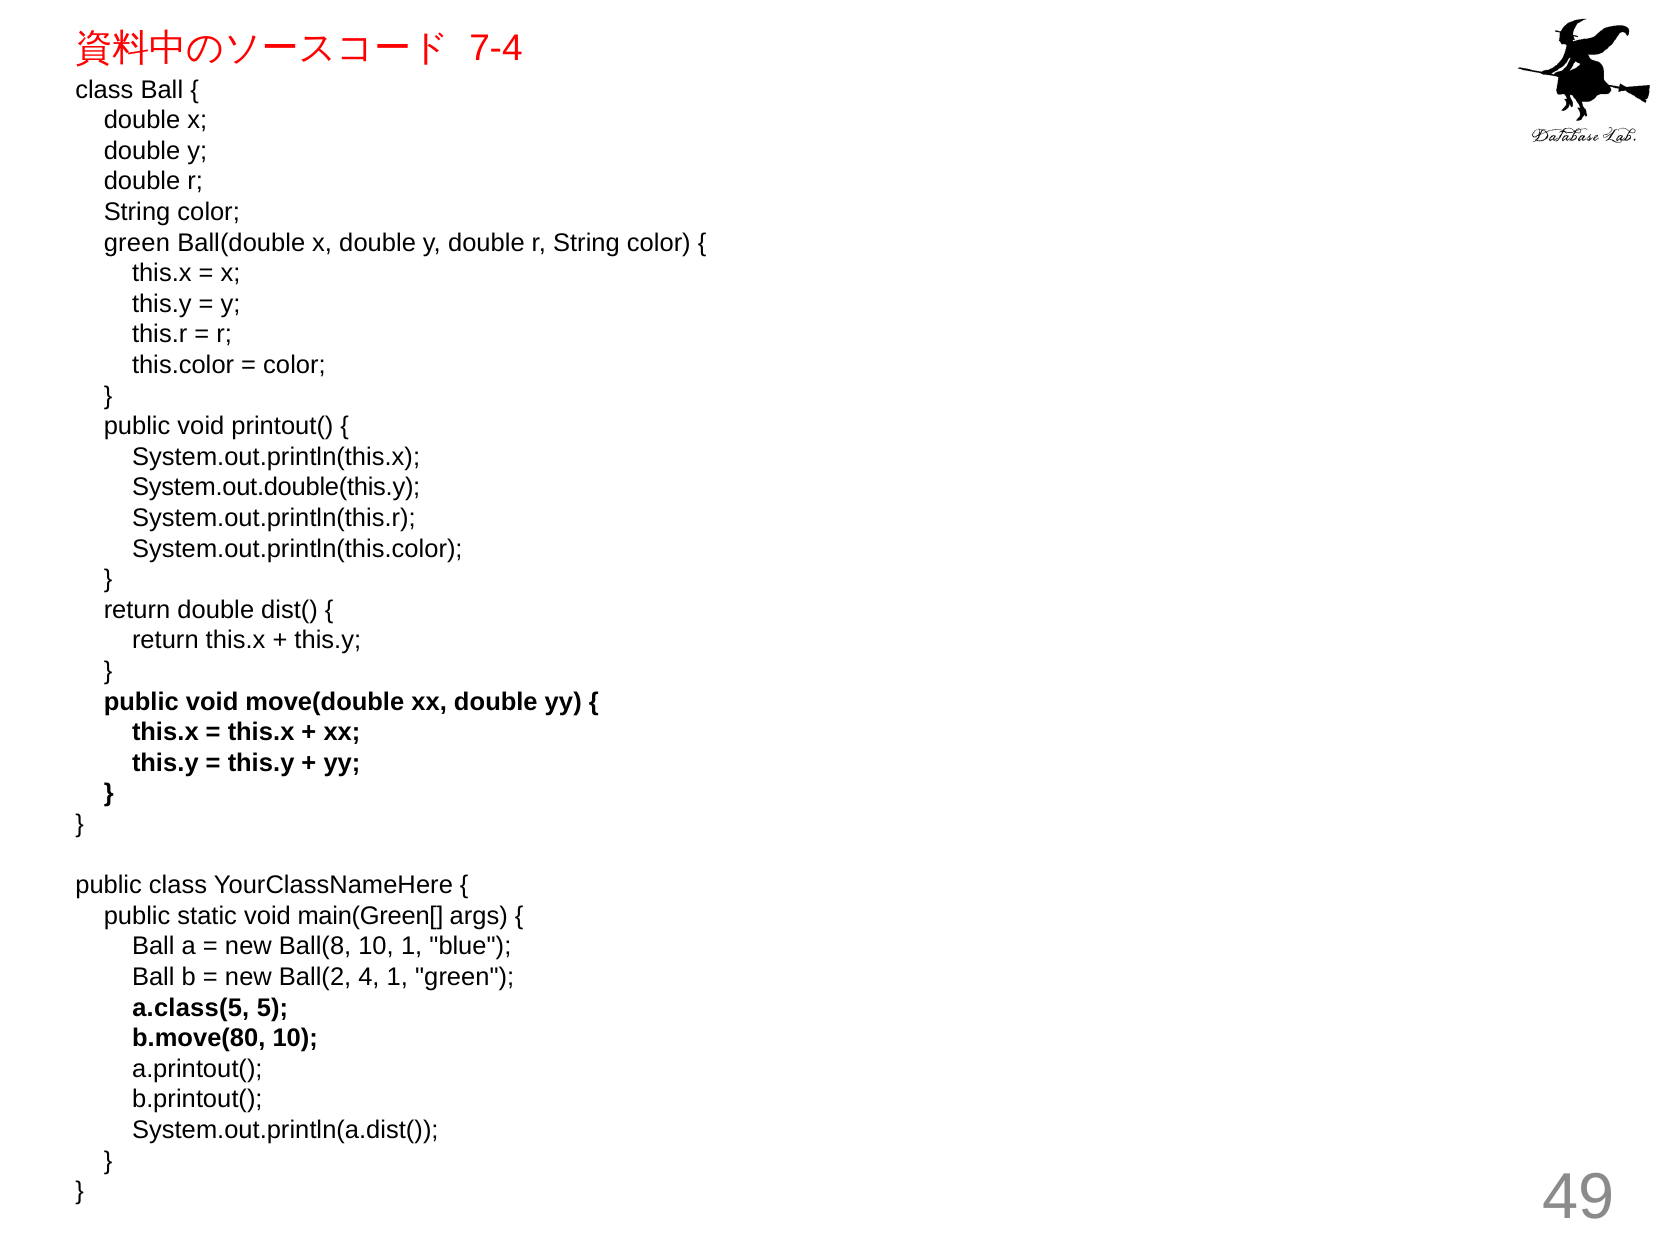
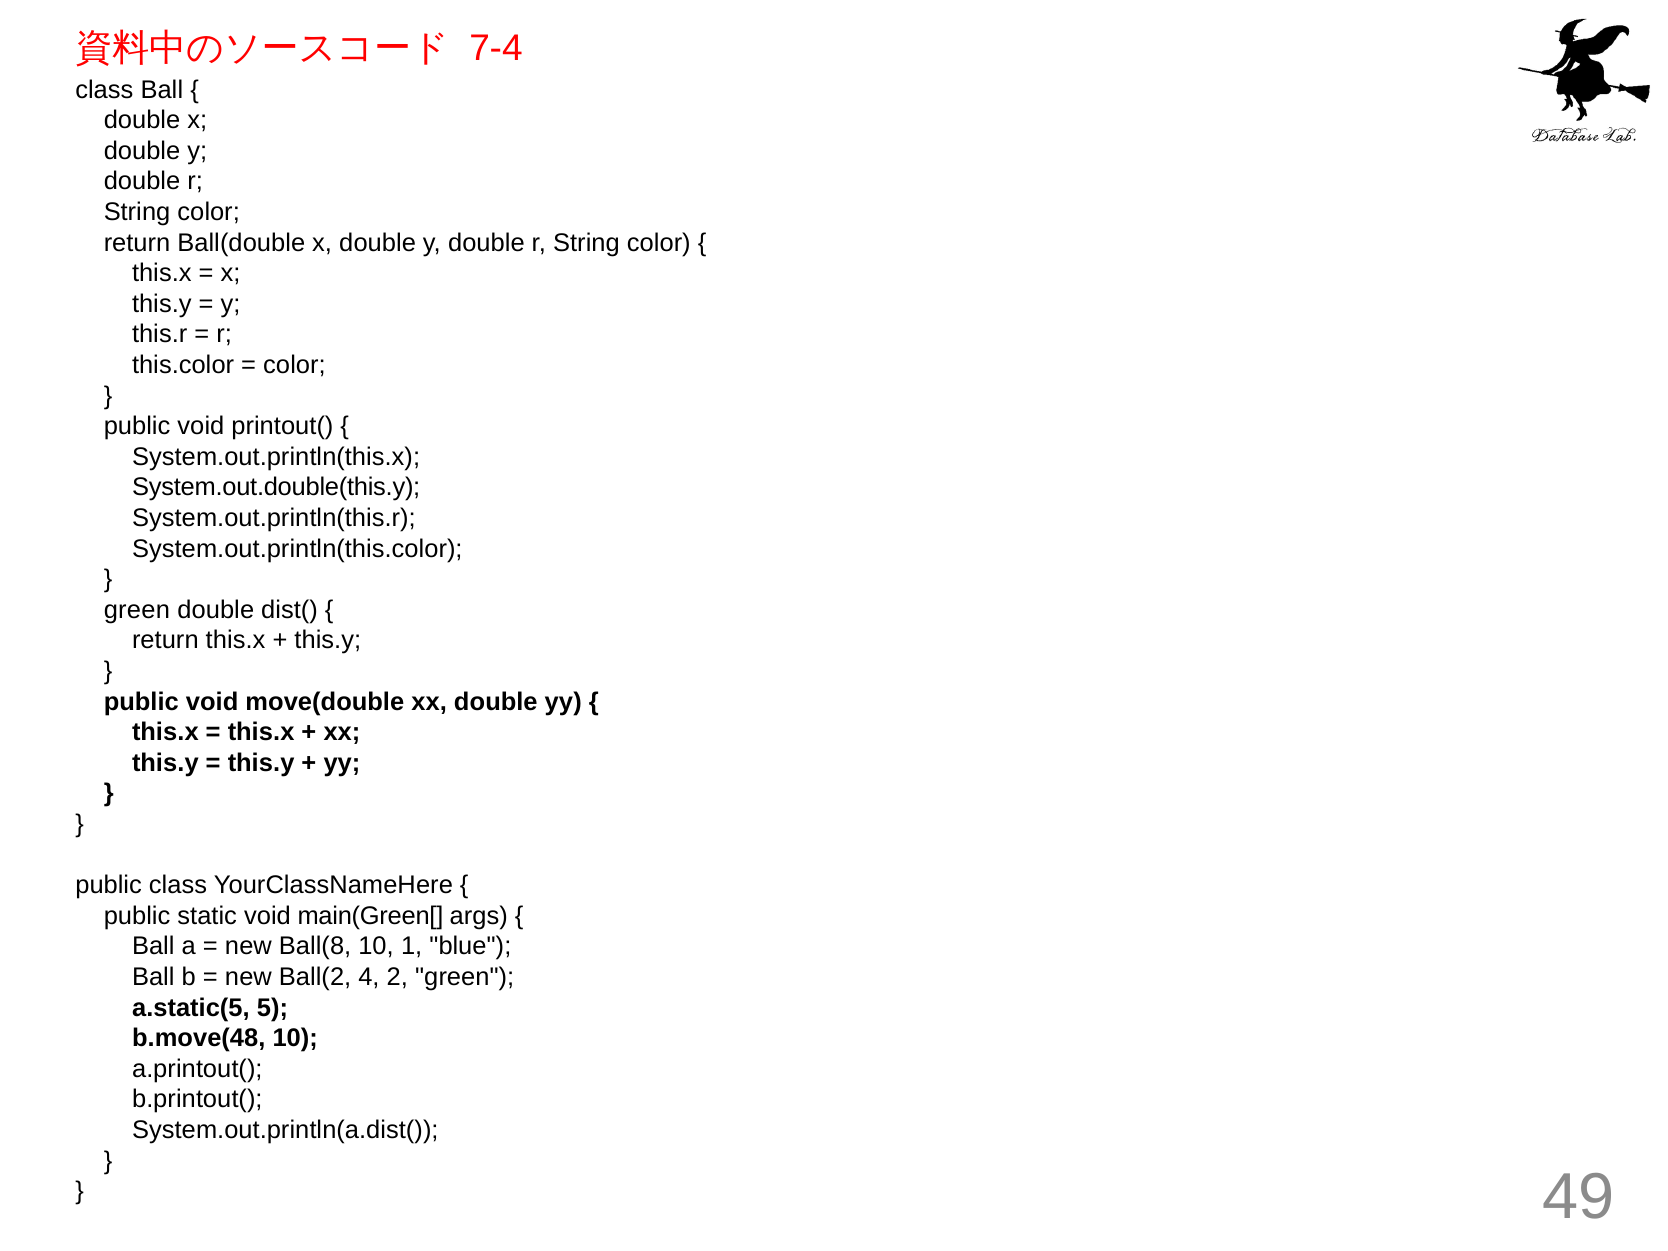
green: green -> return (137, 243)
return: return -> green (137, 610)
4 1: 1 -> 2 (397, 977)
a.class(5: a.class(5 -> a.static(5 (191, 1008)
b.move(80: b.move(80 -> b.move(48 (199, 1038)
